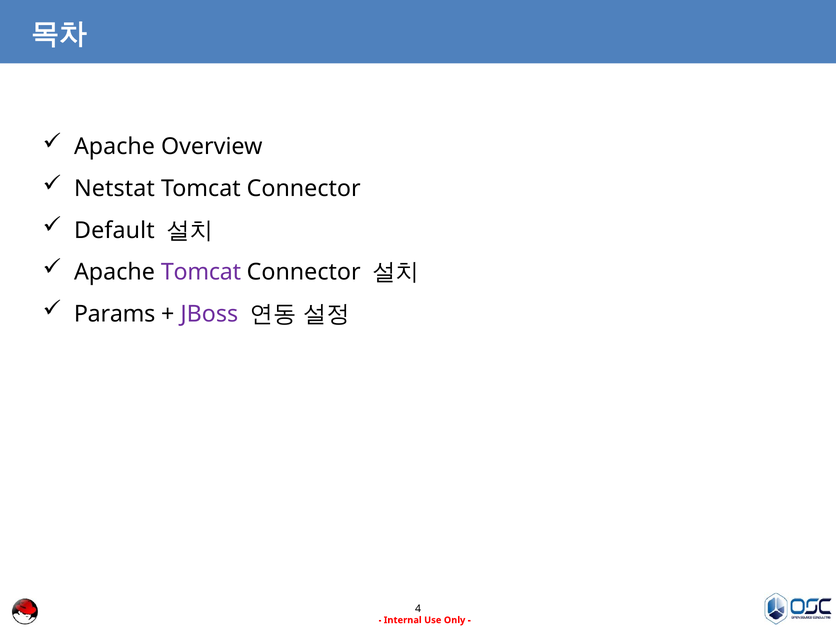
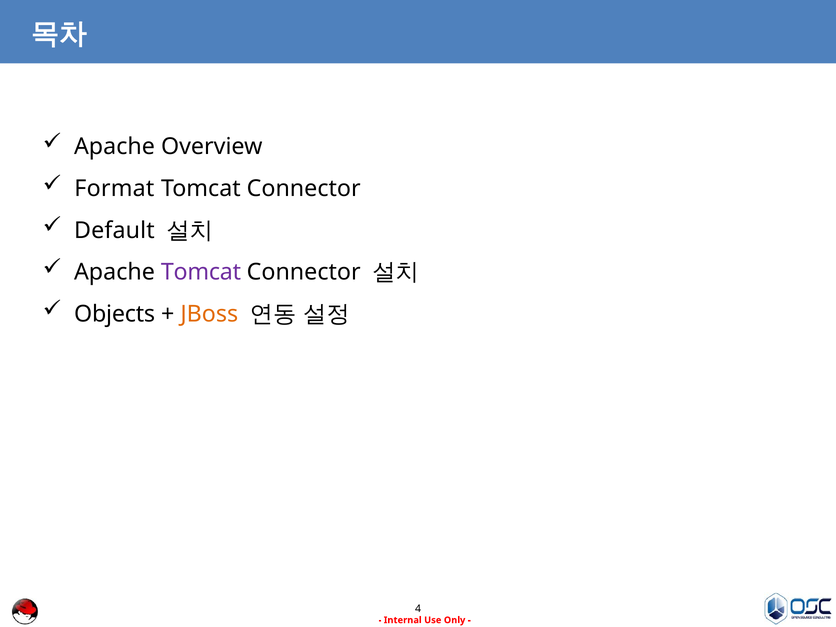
Netstat: Netstat -> Format (114, 189)
Params: Params -> Objects (115, 314)
JBoss colour: purple -> orange (209, 314)
